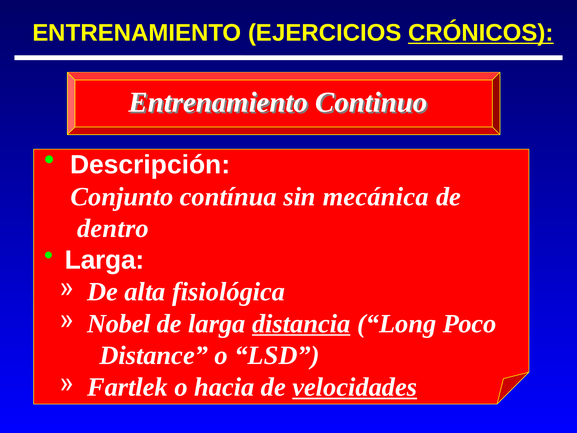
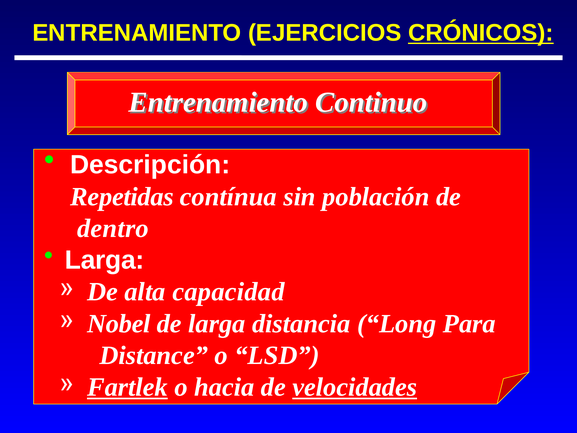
Conjunto: Conjunto -> Repetidas (122, 197)
mecánica: mecánica -> población (376, 197)
fisiológica: fisiológica -> capacidad (229, 292)
distancia underline: present -> none (301, 323)
Poco: Poco -> Para (469, 323)
Fartlek underline: none -> present (127, 387)
